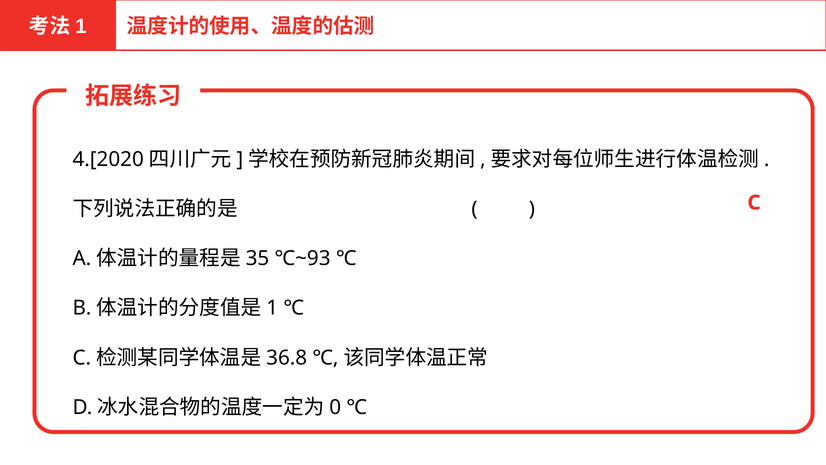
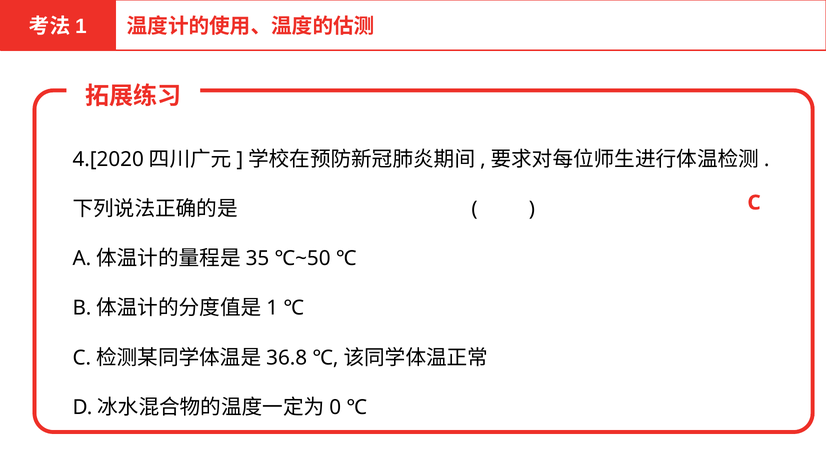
℃~93: ℃~93 -> ℃~50 (303, 258)
